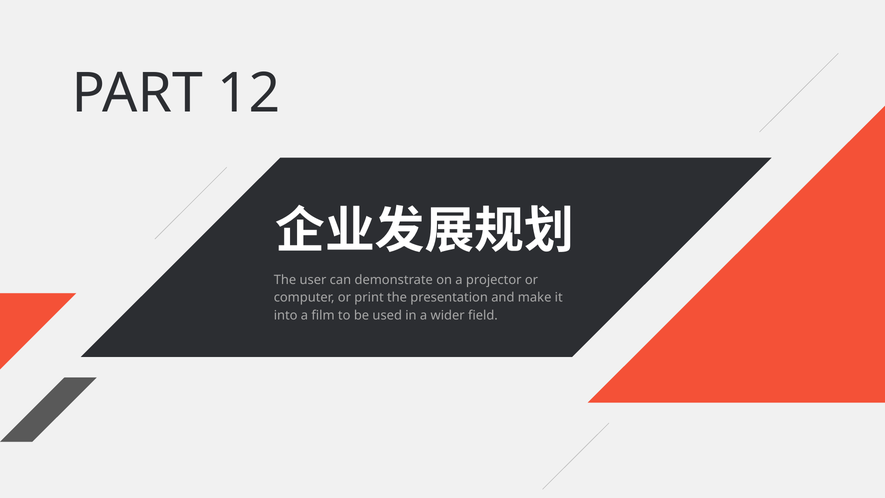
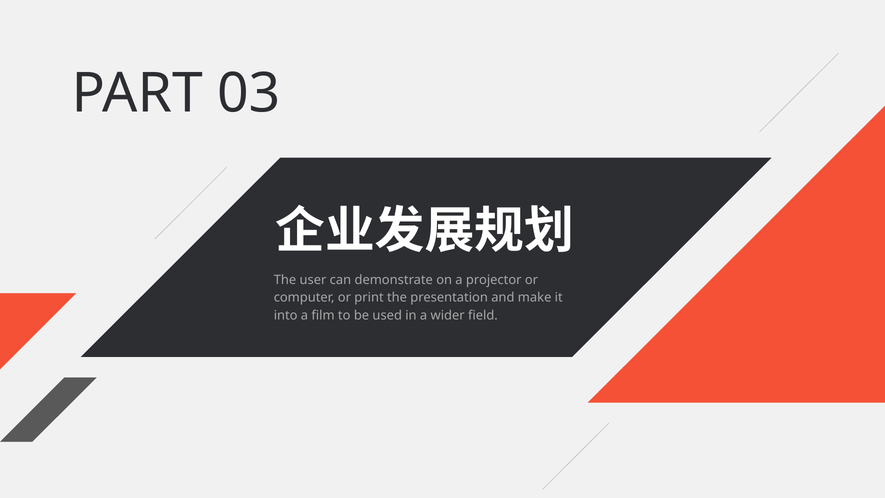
12: 12 -> 03 (249, 94)
